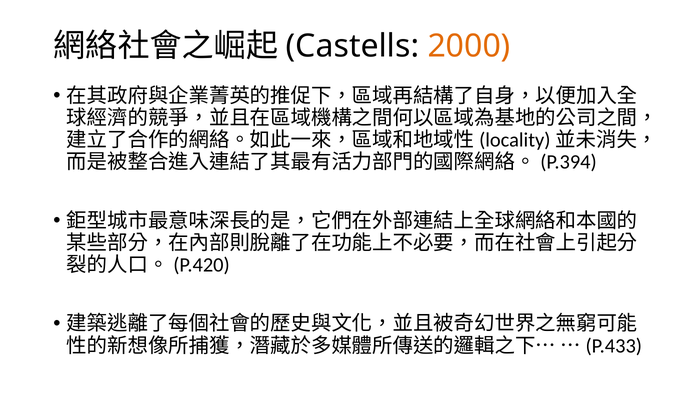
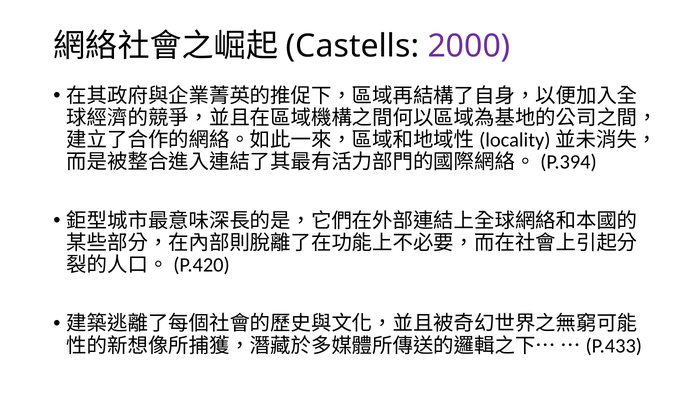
2000 colour: orange -> purple (469, 46)
